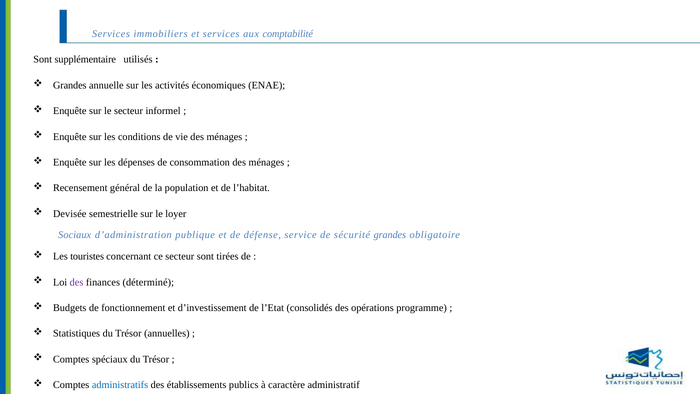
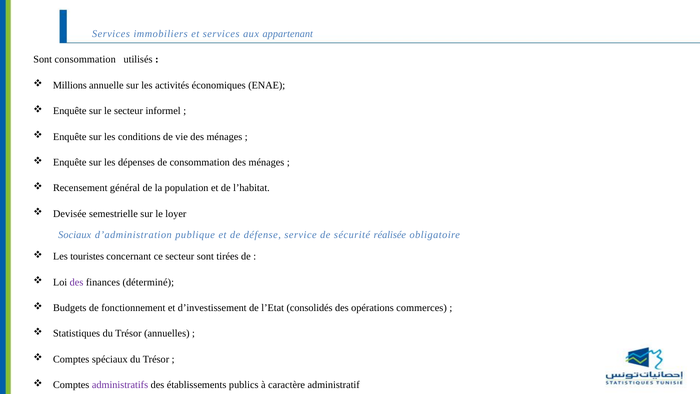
comptabilité: comptabilité -> appartenant (288, 34)
Sont supplémentaire: supplémentaire -> consommation (85, 60)
Grandes: Grandes -> Millions (70, 85)
sécurité grandes: grandes -> réalisée (390, 235)
programme: programme -> commerces (422, 308)
administratifs colour: blue -> purple (120, 385)
